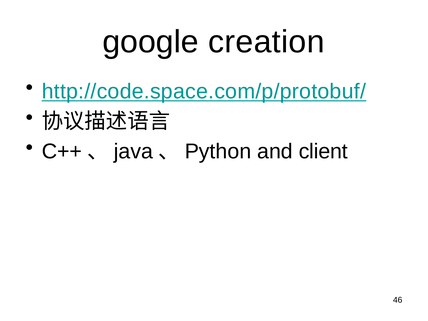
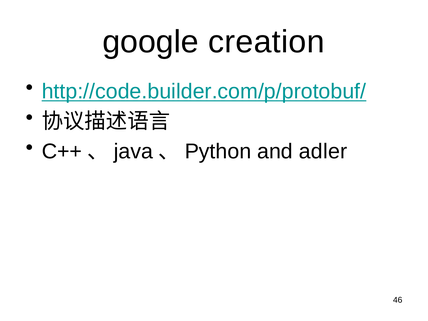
http://code.space.com/p/protobuf/: http://code.space.com/p/protobuf/ -> http://code.builder.com/p/protobuf/ (204, 91)
client: client -> adler (323, 151)
